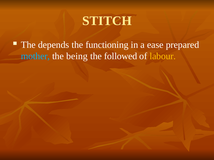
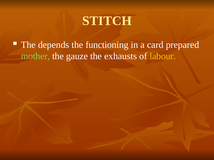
ease: ease -> card (155, 45)
mother colour: light blue -> light green (35, 56)
being: being -> gauze (77, 56)
followed: followed -> exhausts (121, 56)
